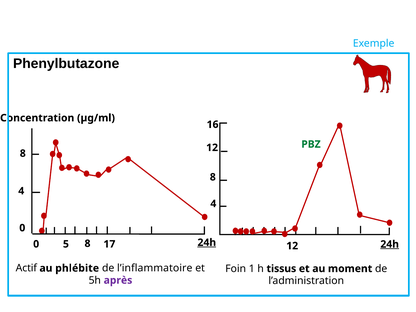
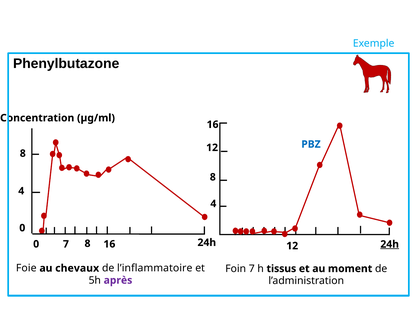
PBZ colour: green -> blue (311, 144)
24h underline: present -> none (207, 243)
0 5: 5 -> 7 (66, 244)
8 17: 17 -> 16 (109, 244)
Actif: Actif -> Foie (26, 268)
phlébite: phlébite -> chevaux (77, 268)
Foin 1: 1 -> 7 (252, 269)
